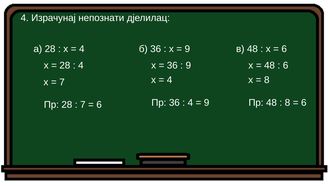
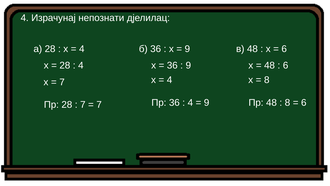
6: 6 -> 7 (99, 105)
